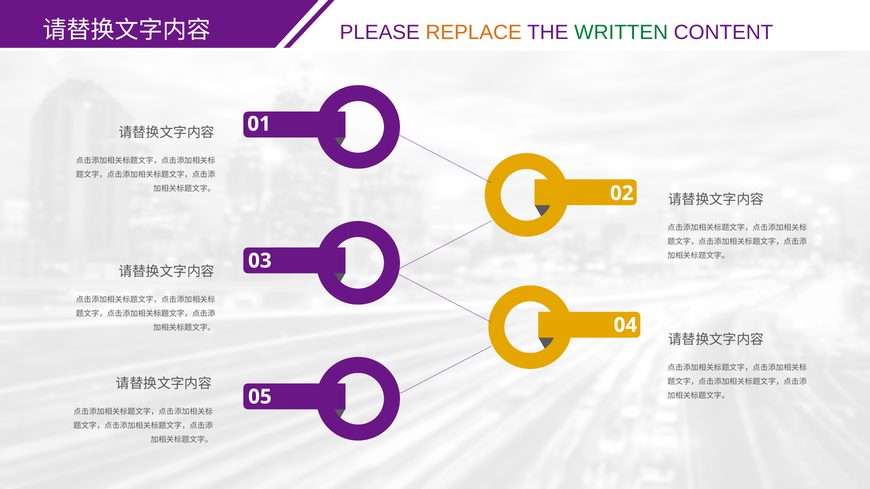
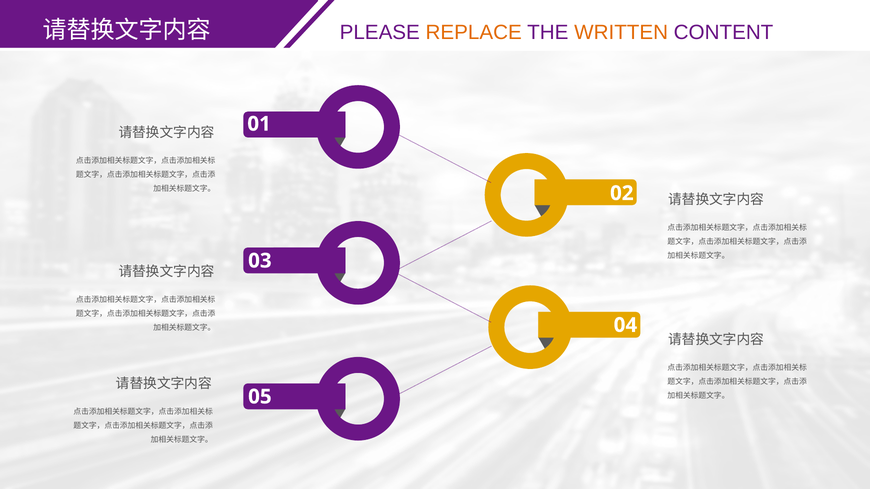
WRITTEN colour: green -> orange (621, 32)
